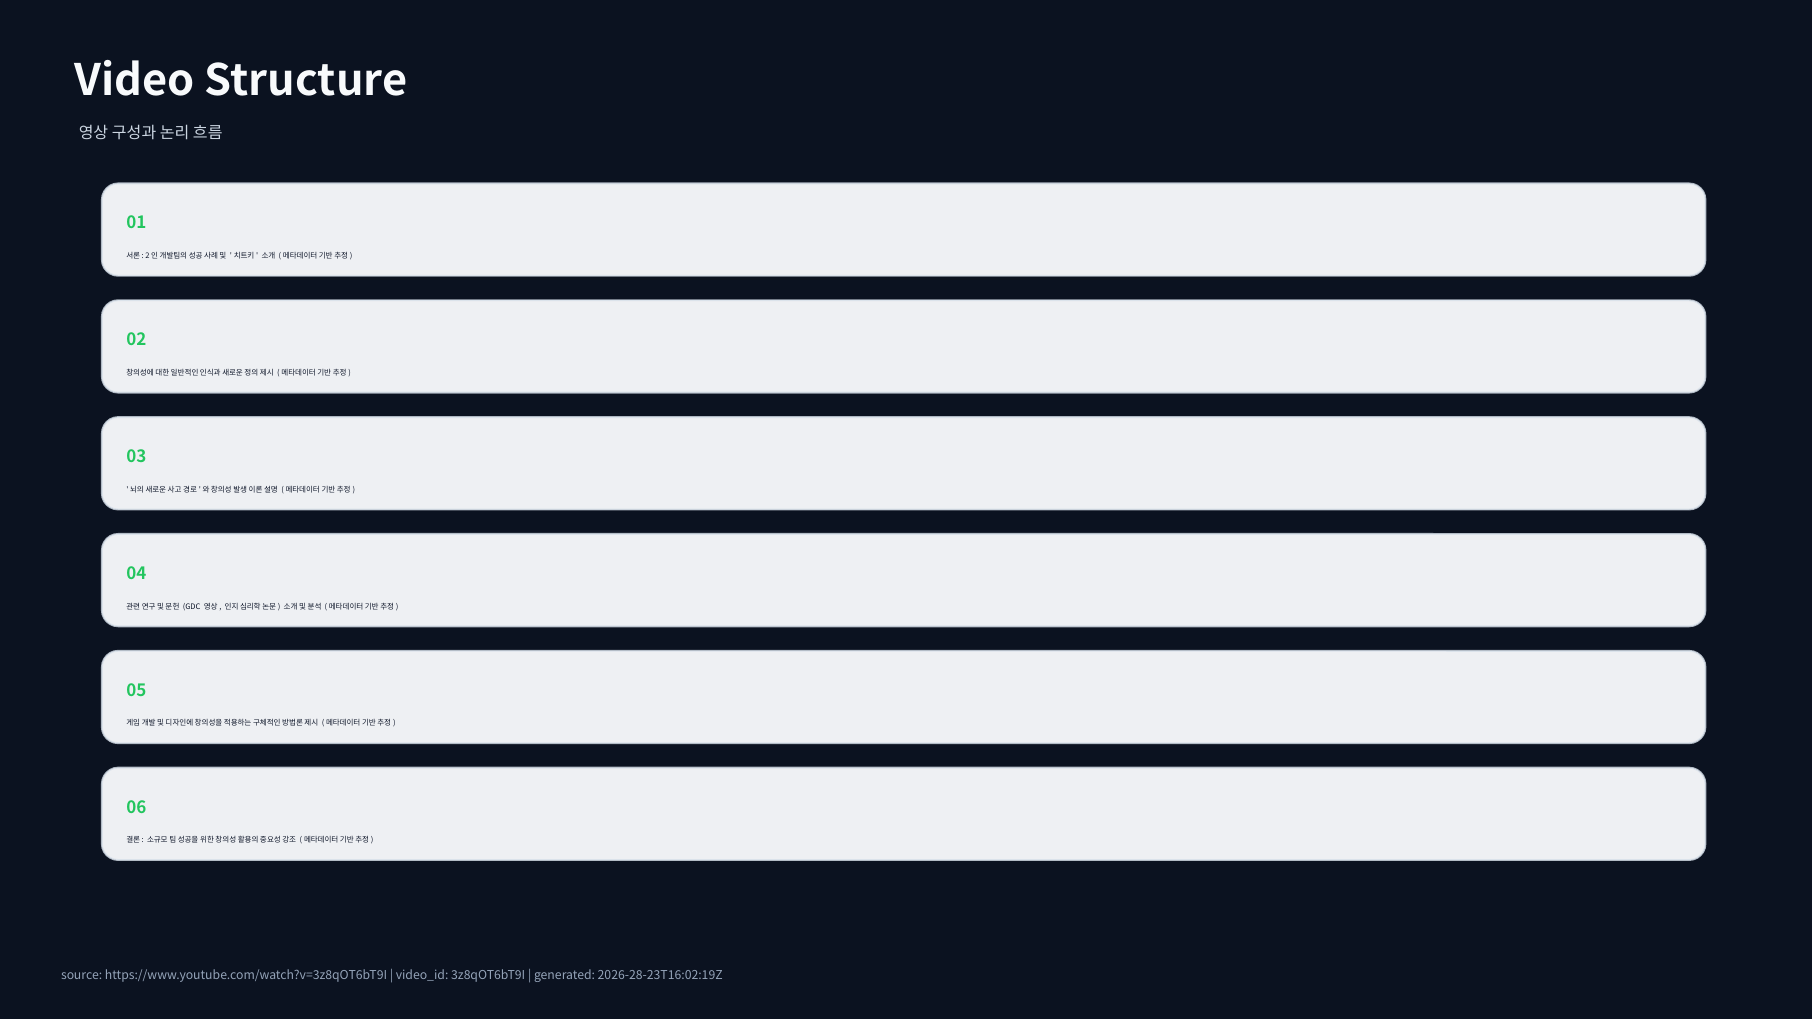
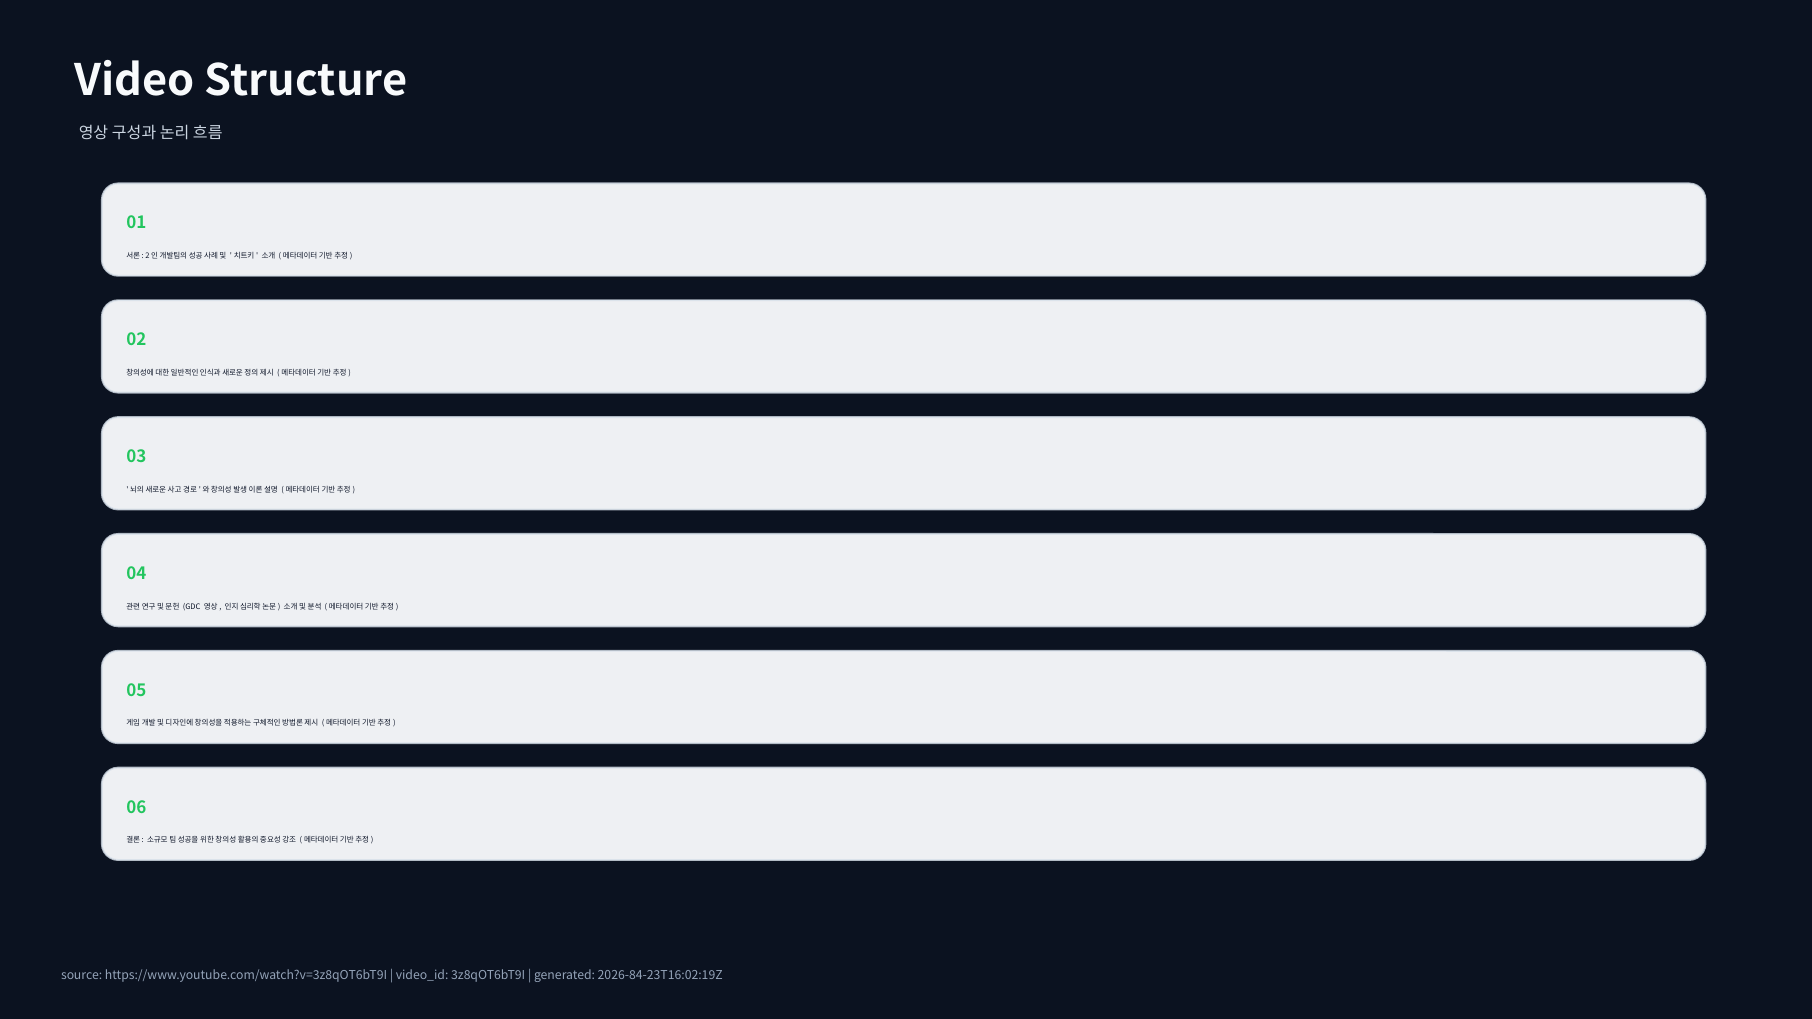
2026-28-23T16:02:19Z: 2026-28-23T16:02:19Z -> 2026-84-23T16:02:19Z (660, 976)
